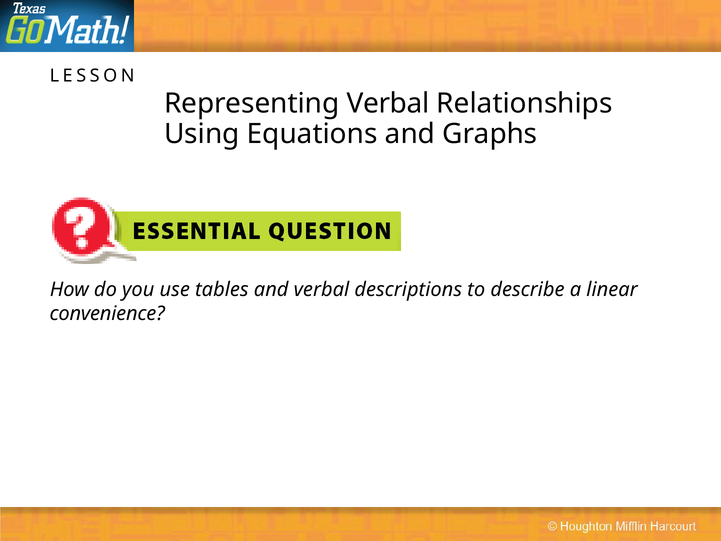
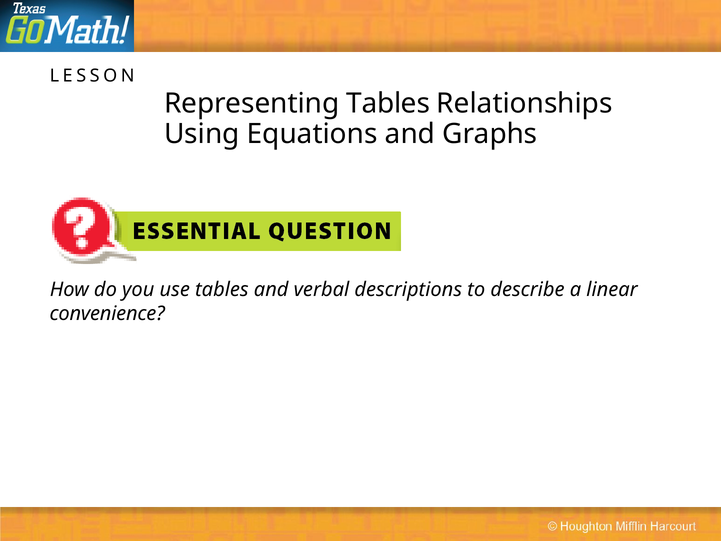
Representing Verbal: Verbal -> Tables (388, 103)
